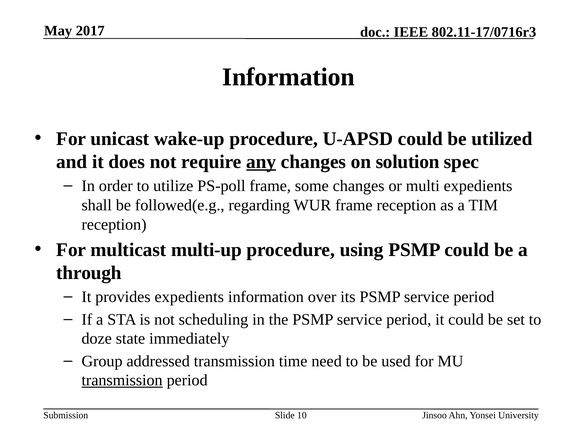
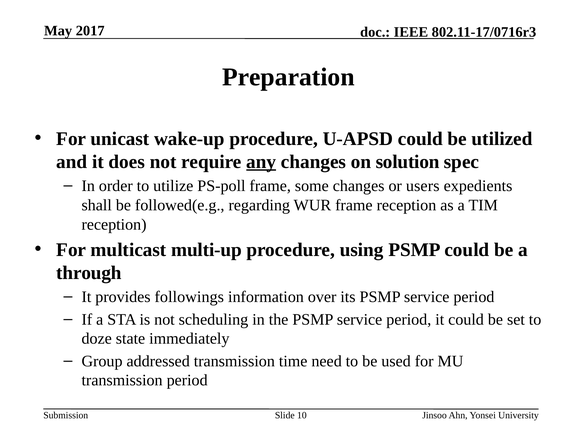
Information: Information -> Preparation (288, 77)
multi: multi -> users (423, 186)
provides expedients: expedients -> followings (189, 297)
transmission underline: present -> none (122, 380)
